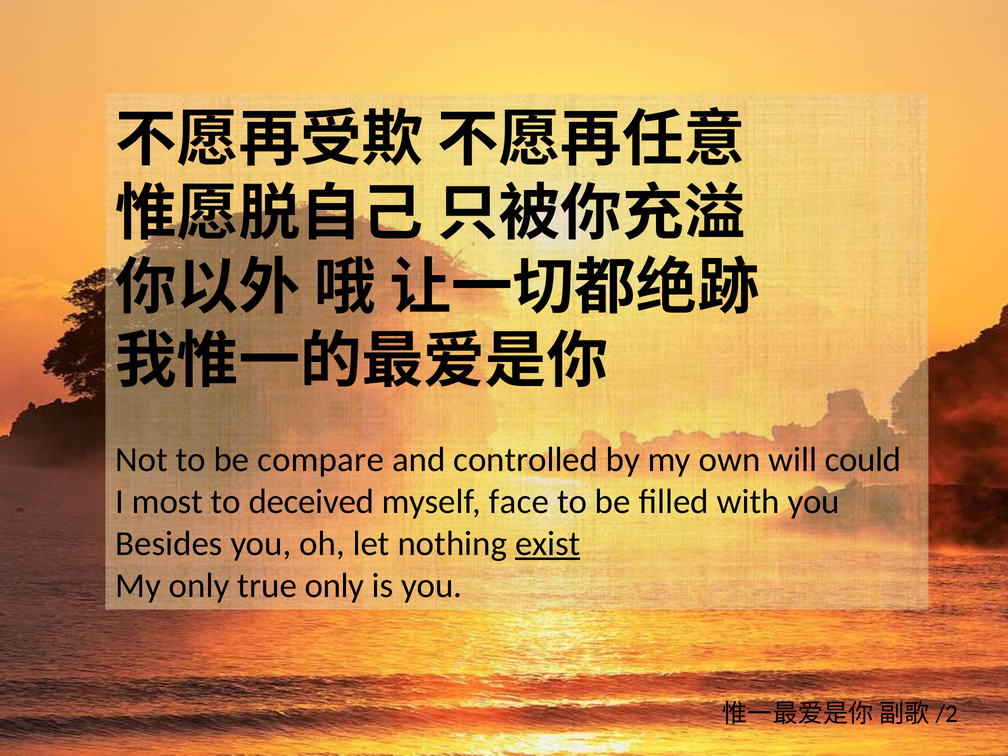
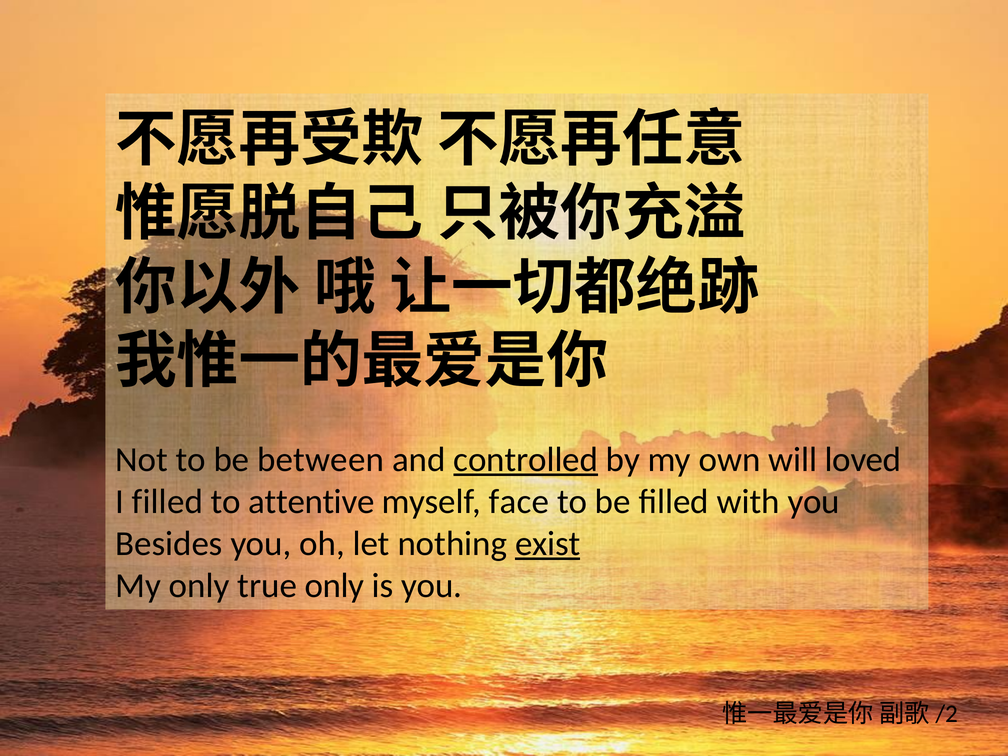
compare: compare -> between (321, 460)
controlled underline: none -> present (526, 460)
could: could -> loved (863, 460)
I most: most -> filled (167, 502)
deceived: deceived -> attentive (311, 502)
